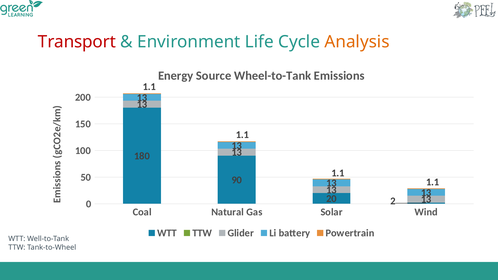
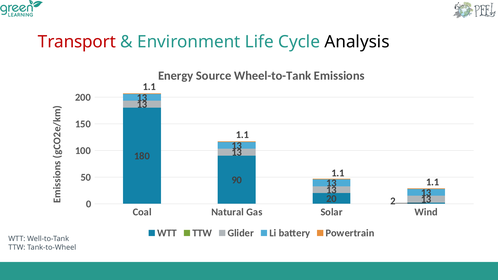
Analysis colour: orange -> black (357, 42)
